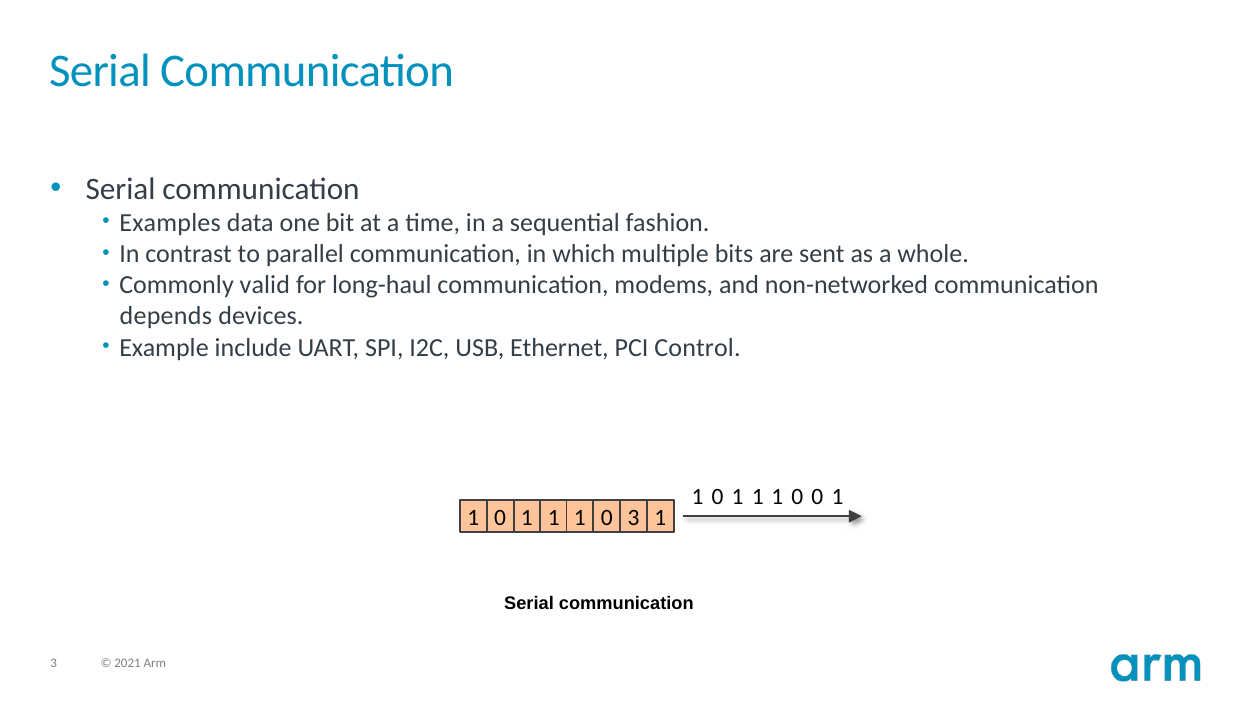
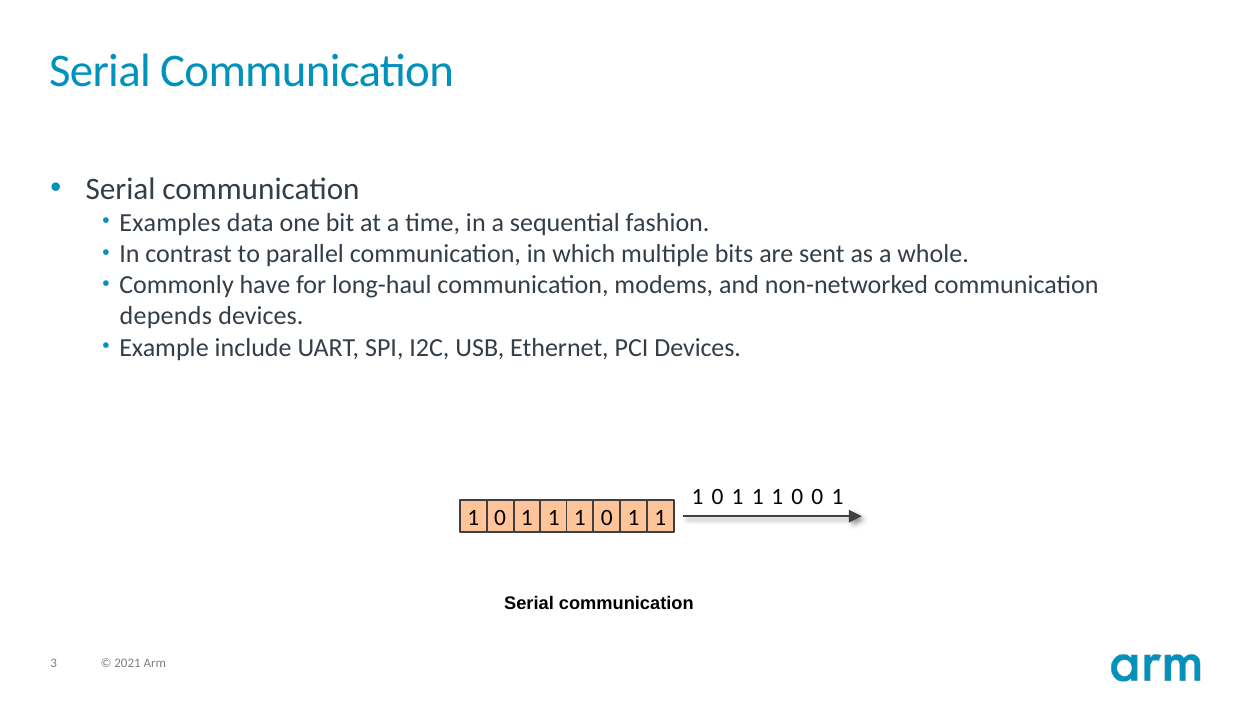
valid: valid -> have (265, 285)
PCI Control: Control -> Devices (698, 348)
3: 3 -> 1 (633, 518)
